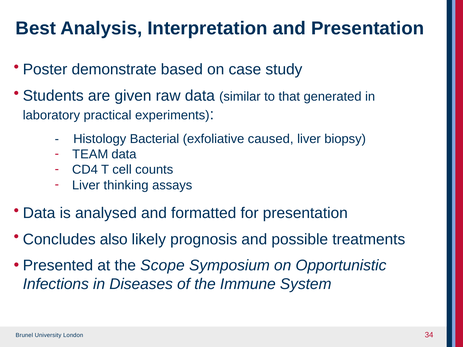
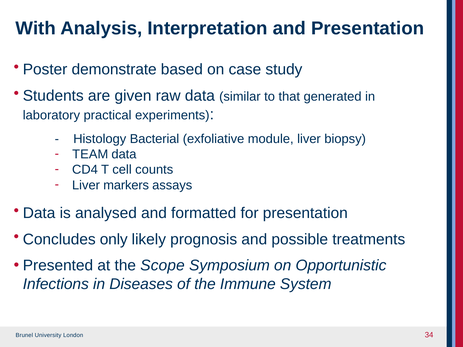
Best: Best -> With (36, 28)
caused: caused -> module (271, 139)
thinking: thinking -> markers (126, 185)
also: also -> only (114, 239)
